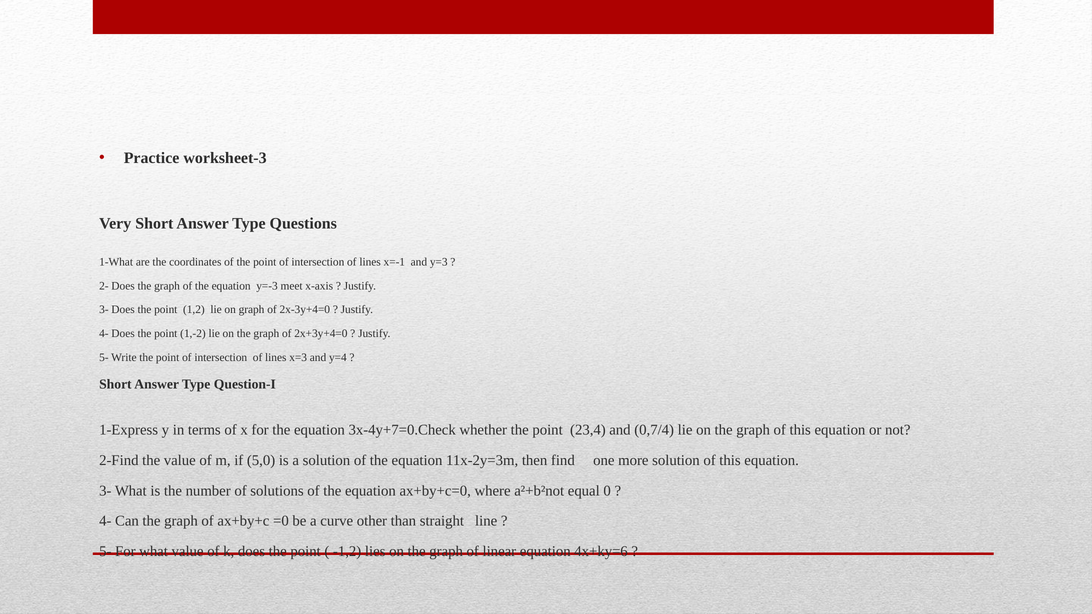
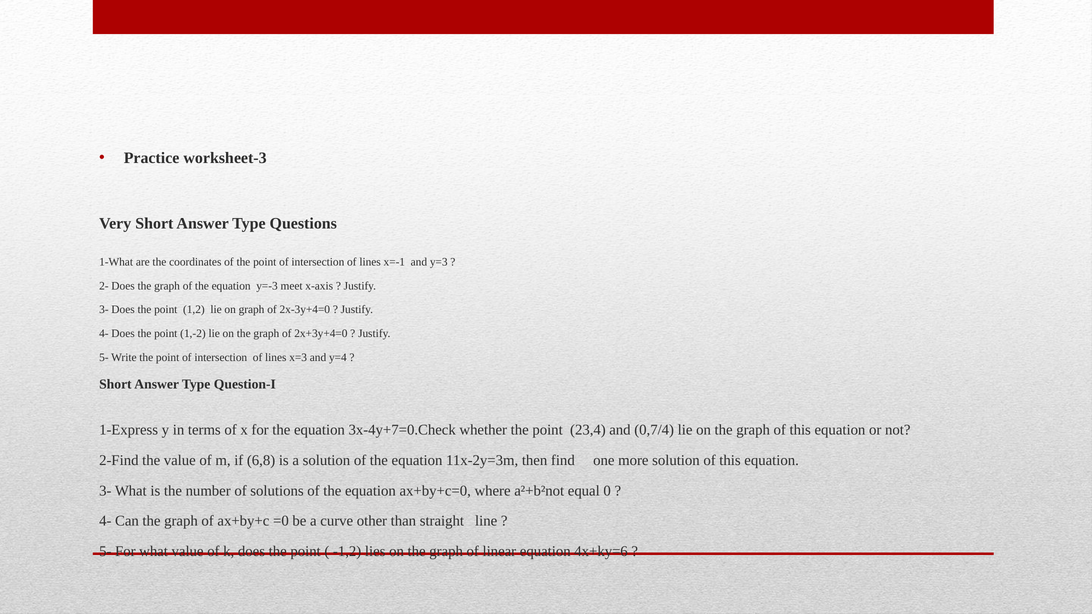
5,0: 5,0 -> 6,8 (261, 461)
